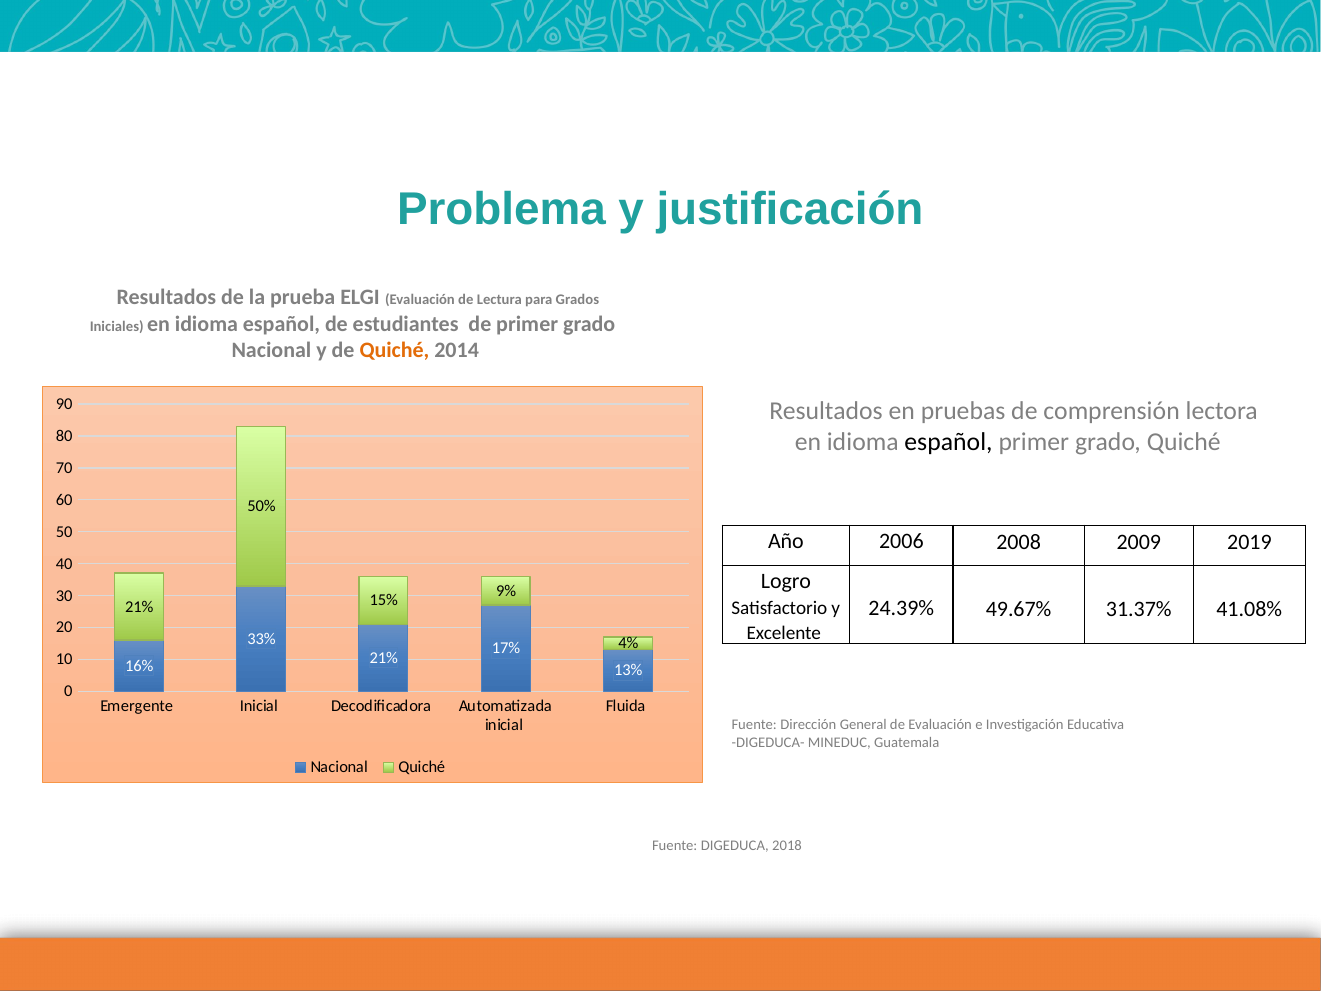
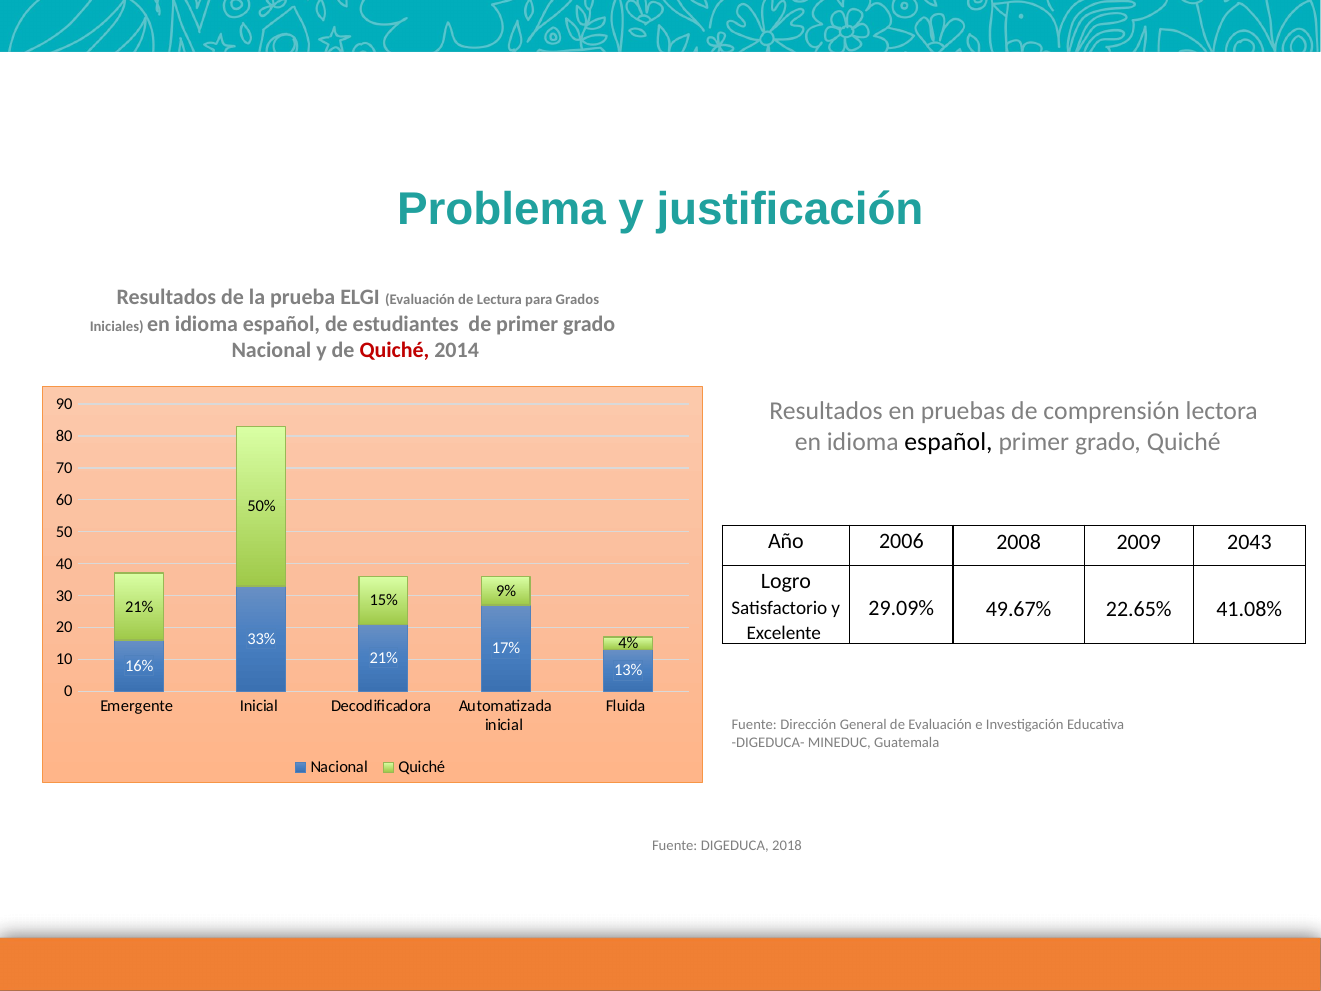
Quiché colour: orange -> red (394, 350)
2019: 2019 -> 2043 (1249, 542)
24.39%: 24.39% -> 29.09% (901, 608)
31.37%: 31.37% -> 22.65% (1139, 609)
